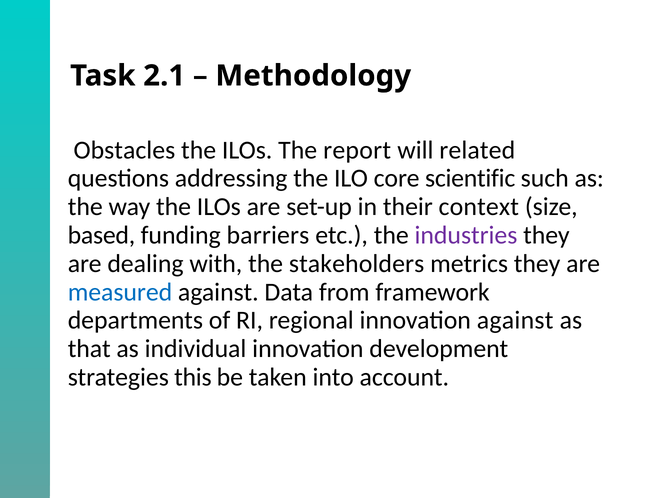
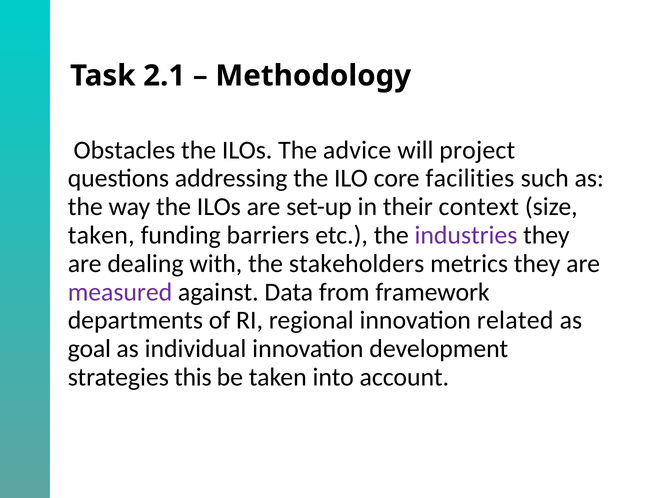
report: report -> advice (357, 150)
related: related -> project (477, 150)
scientific: scientific -> facilities (470, 178)
based: based -> taken (101, 235)
measured colour: blue -> purple (120, 292)
innovation against: against -> related (515, 320)
that: that -> goal (89, 349)
